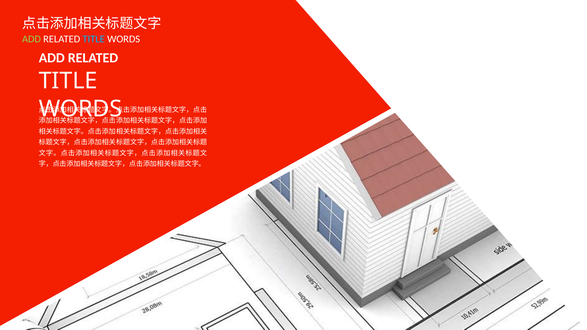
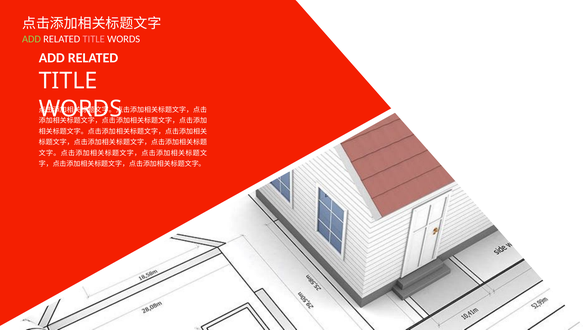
TITLE colour: light blue -> pink (94, 39)
